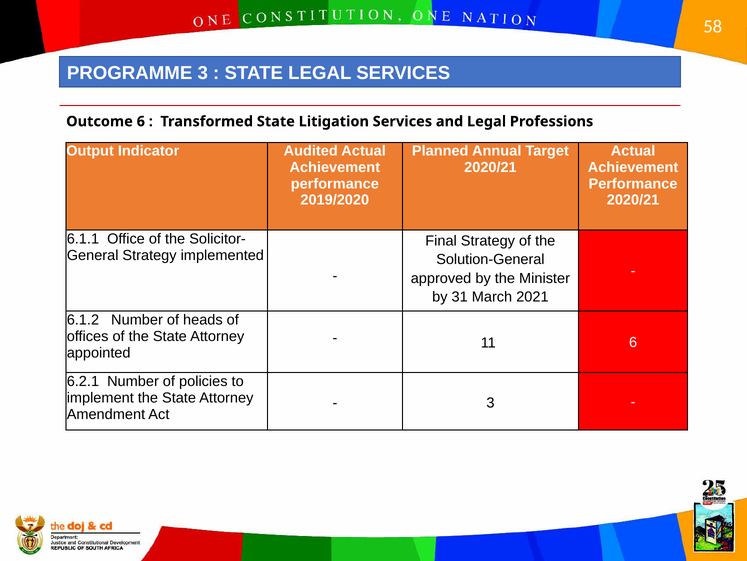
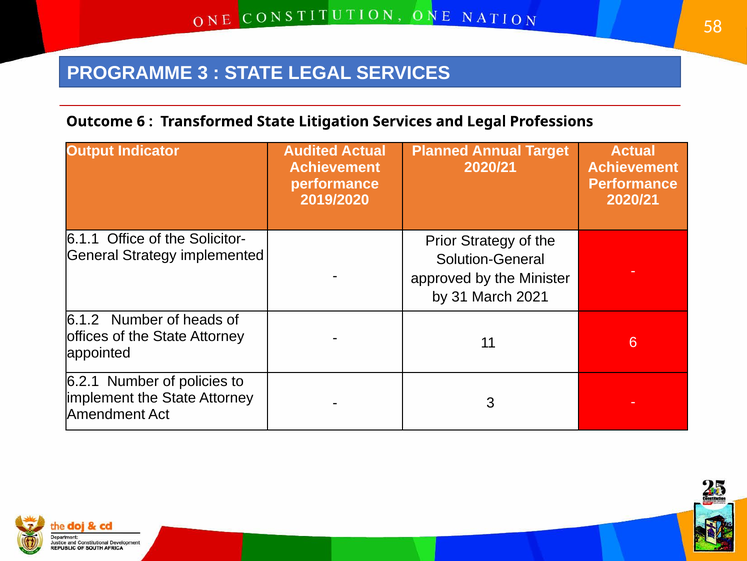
Final: Final -> Prior (441, 241)
